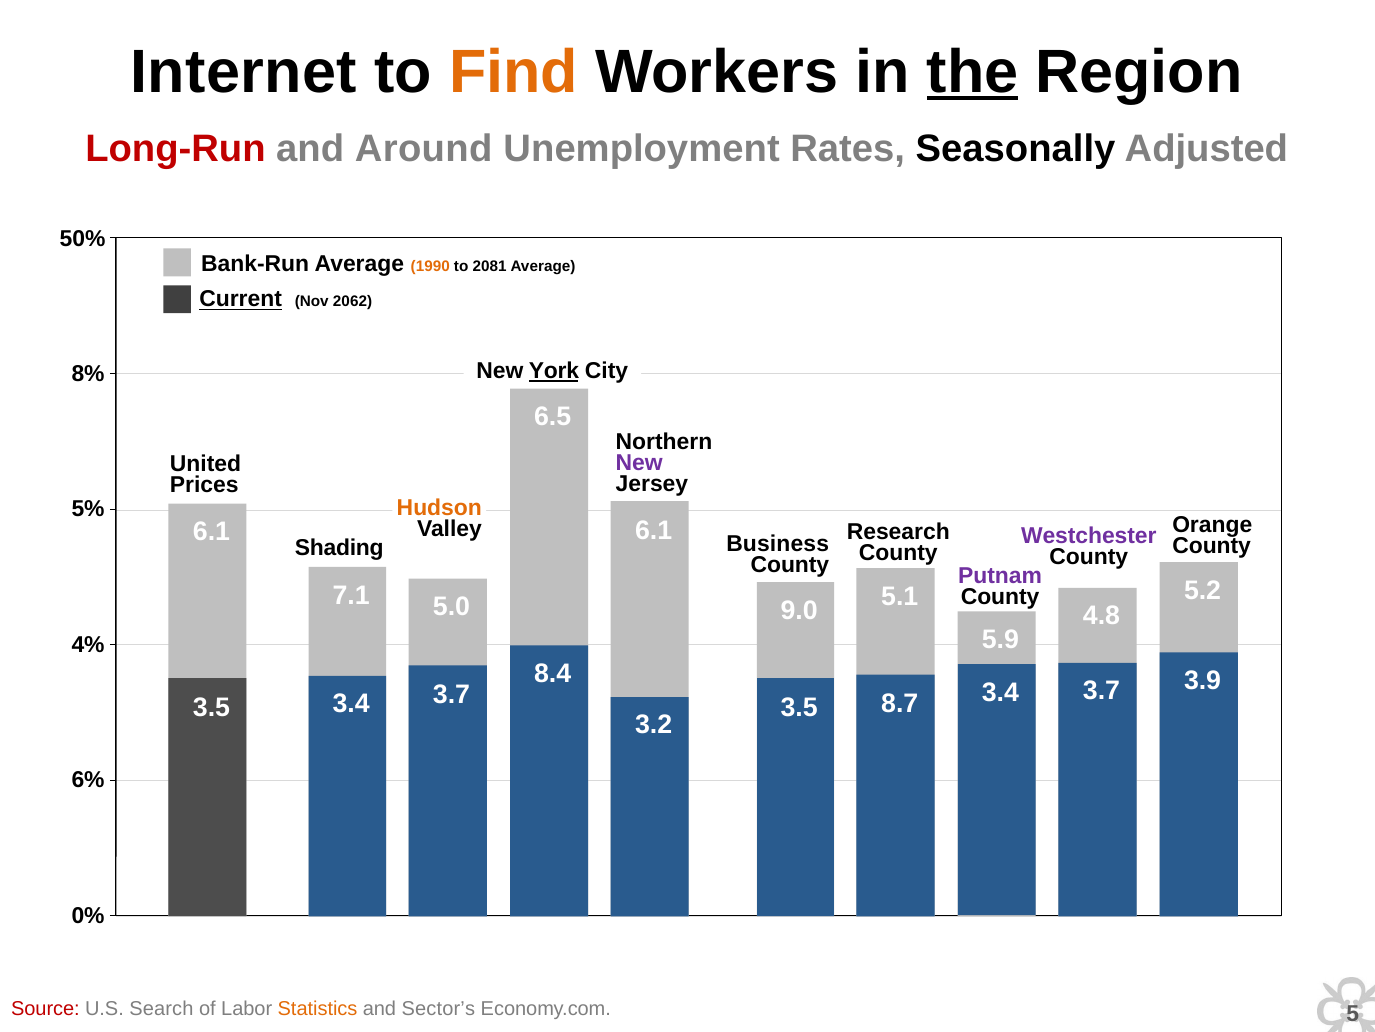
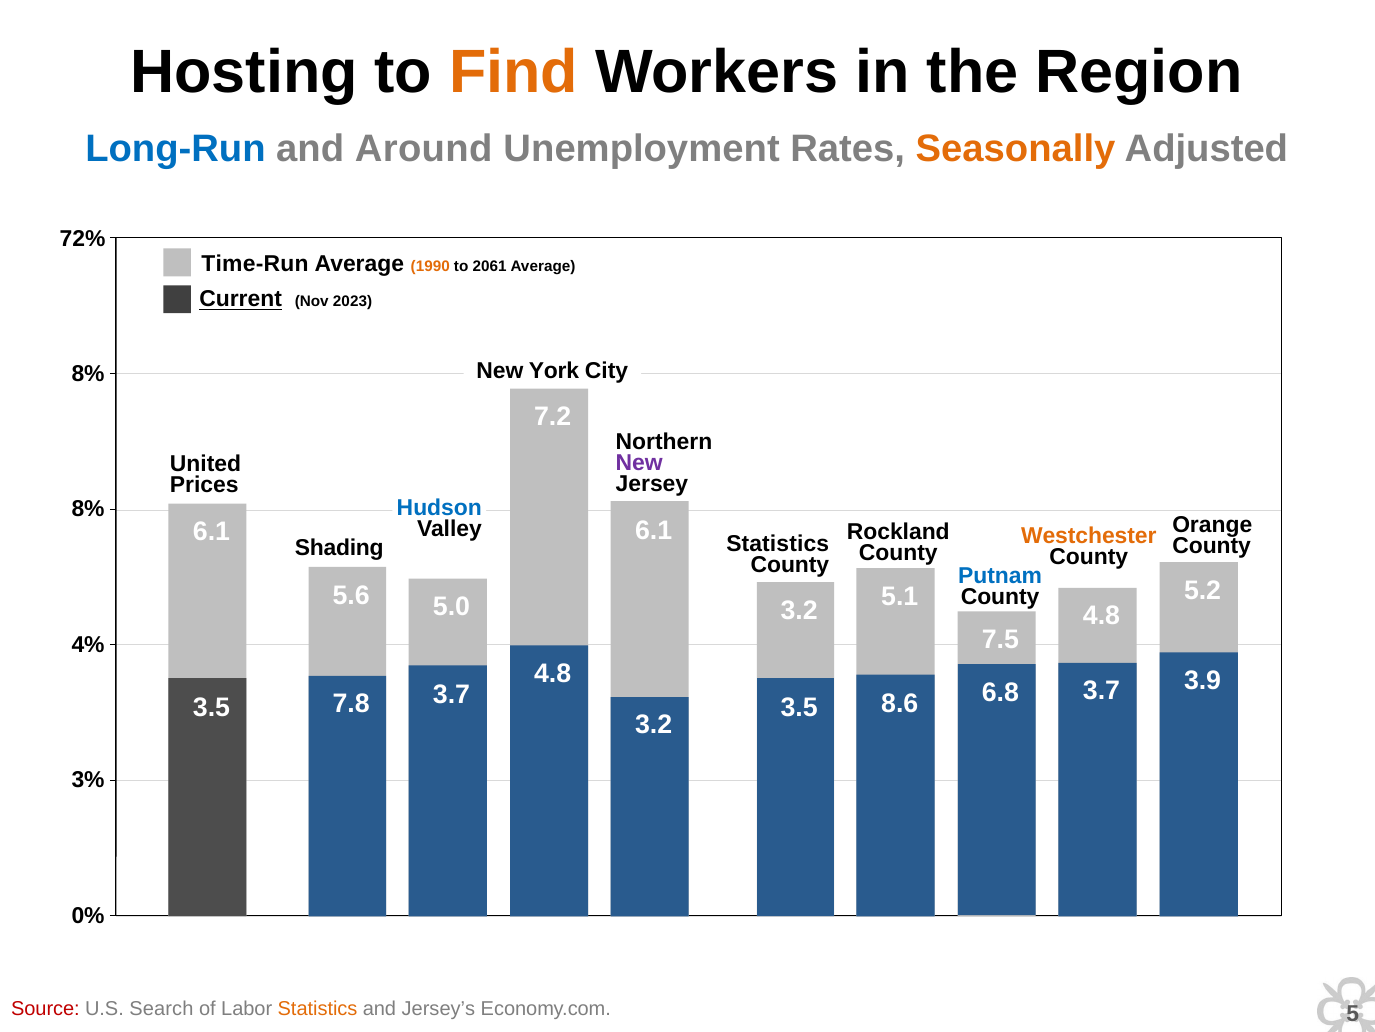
Internet: Internet -> Hosting (244, 72)
the underline: present -> none (973, 72)
Long-Run colour: red -> blue (175, 149)
Seasonally colour: black -> orange (1016, 149)
50%: 50% -> 72% (82, 238)
Bank-Run: Bank-Run -> Time-Run (255, 264)
2081: 2081 -> 2061 (490, 267)
2062: 2062 -> 2023 (353, 302)
York underline: present -> none (554, 371)
6.5: 6.5 -> 7.2 (553, 416)
Hudson colour: orange -> blue (439, 507)
5%: 5% -> 8% (88, 509)
Research: Research -> Rockland (898, 531)
Westchester colour: purple -> orange (1089, 535)
Business: Business -> Statistics (778, 544)
Putnam colour: purple -> blue (1000, 575)
7.1: 7.1 -> 5.6 (351, 595)
9.0: 9.0 -> 3.2 (799, 610)
5.9: 5.9 -> 7.5 (1000, 639)
8.4: 8.4 -> 4.8 (553, 673)
3.4: 3.4 -> 6.8 (1000, 692)
8.7: 8.7 -> 8.6 (900, 703)
3.5 3.4: 3.4 -> 7.8 (351, 704)
6%: 6% -> 3% (88, 780)
Sector’s: Sector’s -> Jersey’s (438, 1008)
